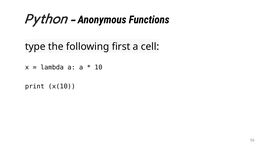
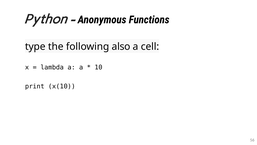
first: first -> also (121, 46)
